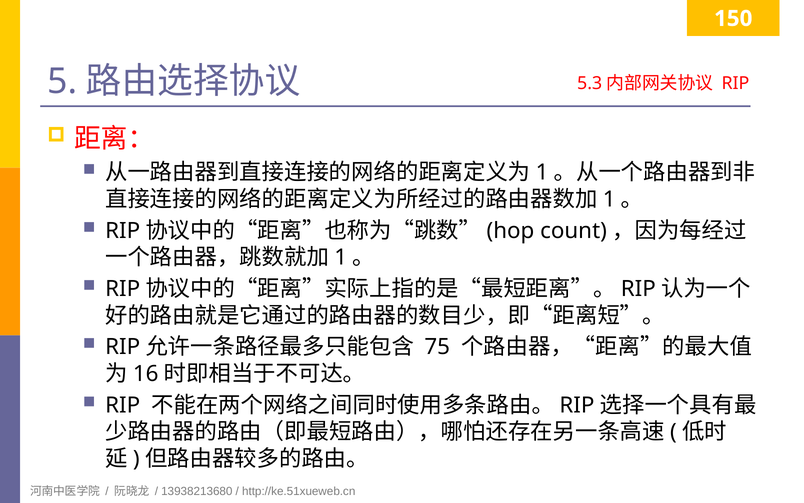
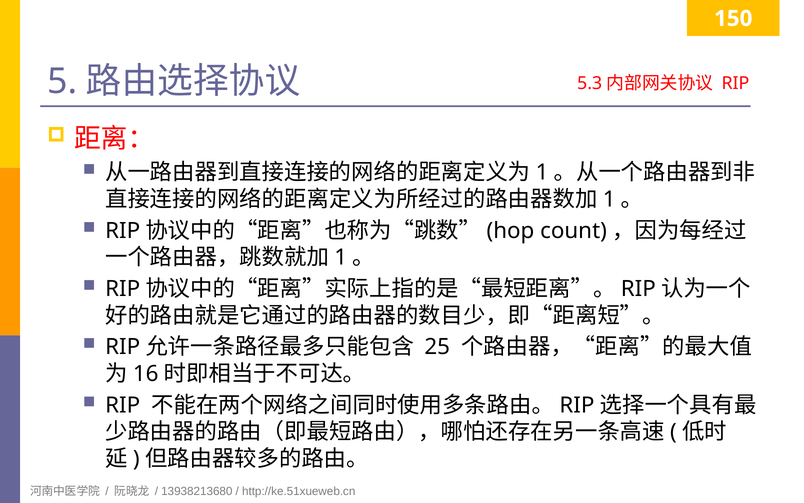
75: 75 -> 25 (437, 347)
